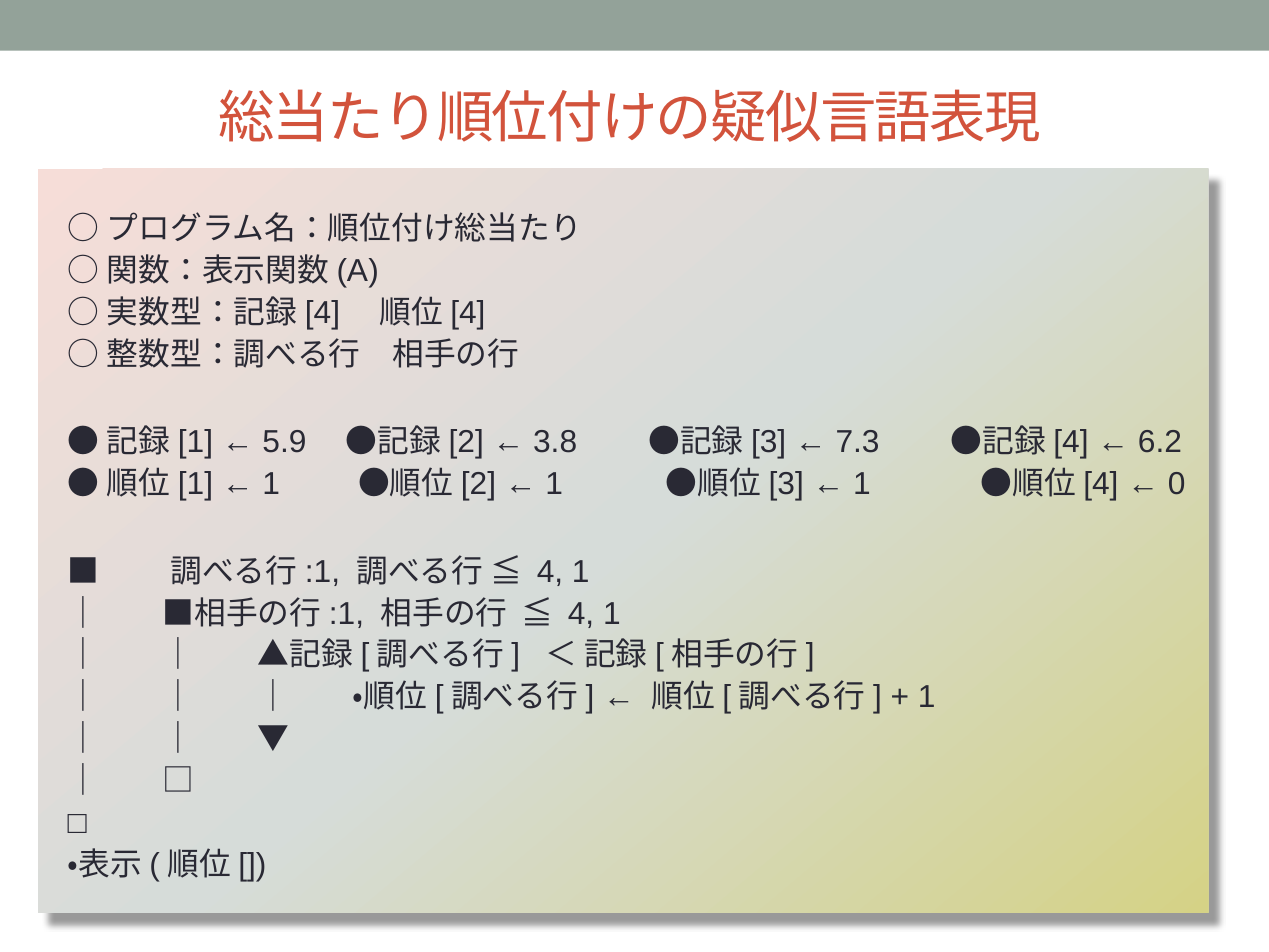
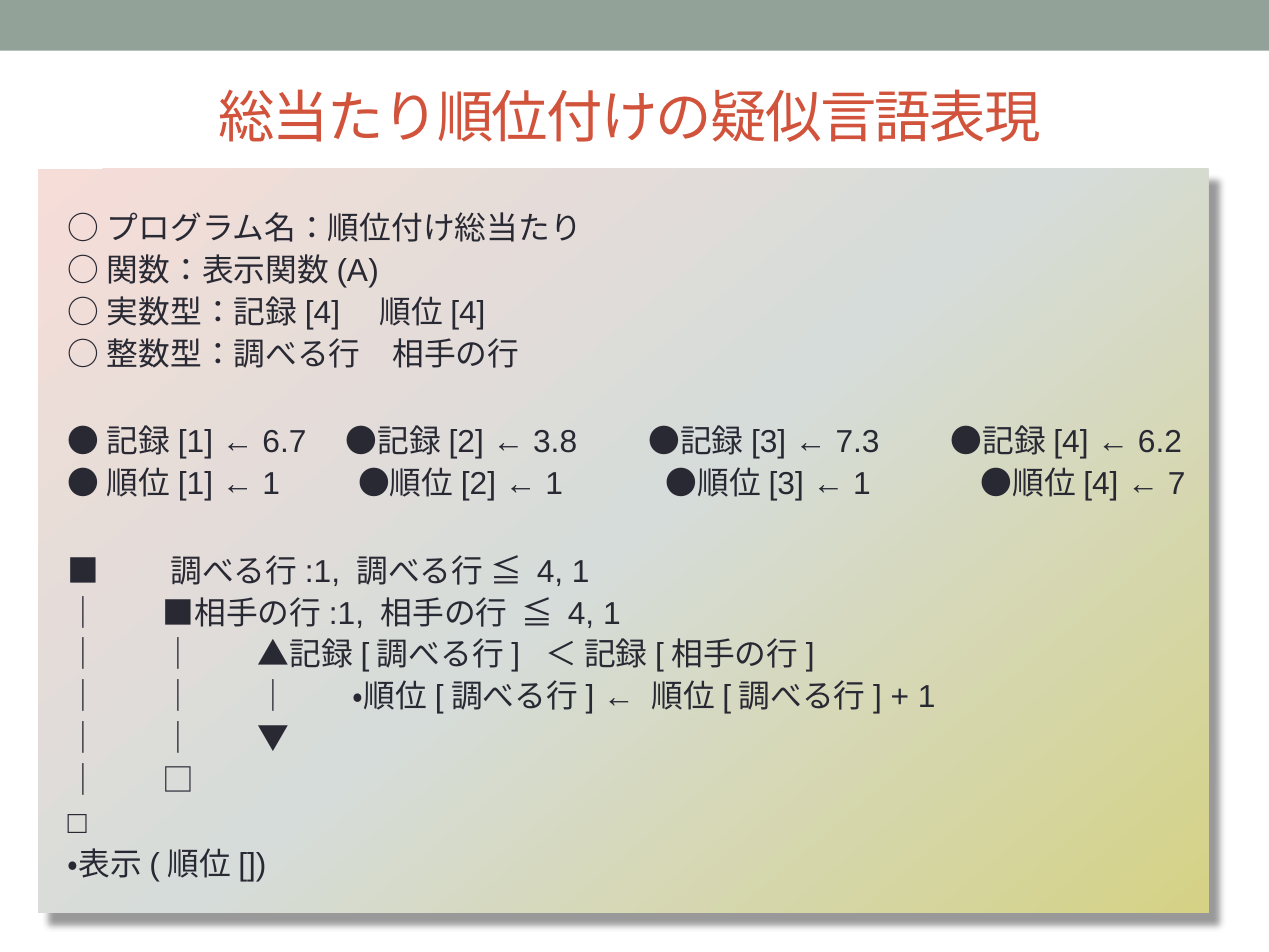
5.9: 5.9 -> 6.7 (284, 442)
0: 0 -> 7 (1177, 484)
